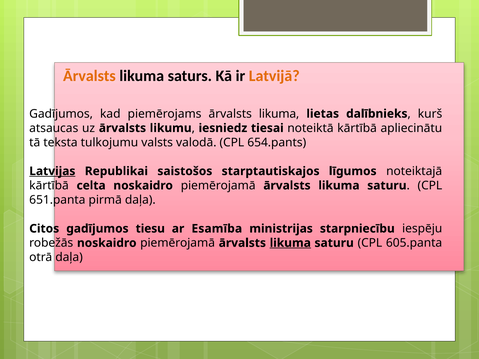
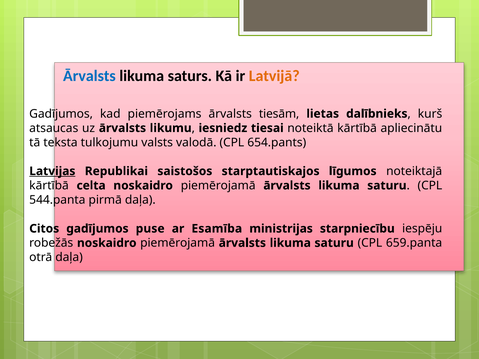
Ārvalsts colour: orange -> blue (89, 76)
piemērojams ārvalsts likuma: likuma -> tiesām (279, 114)
651.panta: 651.panta -> 544.panta (57, 200)
tiesu: tiesu -> puse (150, 229)
likuma underline: present -> none (290, 243)
605.panta: 605.panta -> 659.panta (414, 243)
